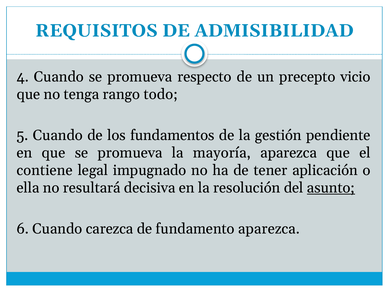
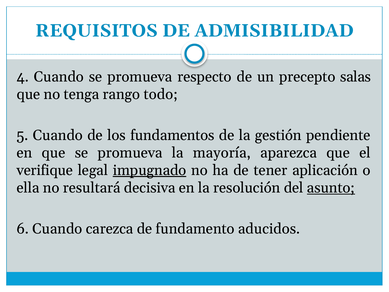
vicio: vicio -> salas (356, 77)
contiene: contiene -> verifique (45, 170)
impugnado underline: none -> present (150, 170)
fundamento aparezca: aparezca -> aducidos (269, 229)
